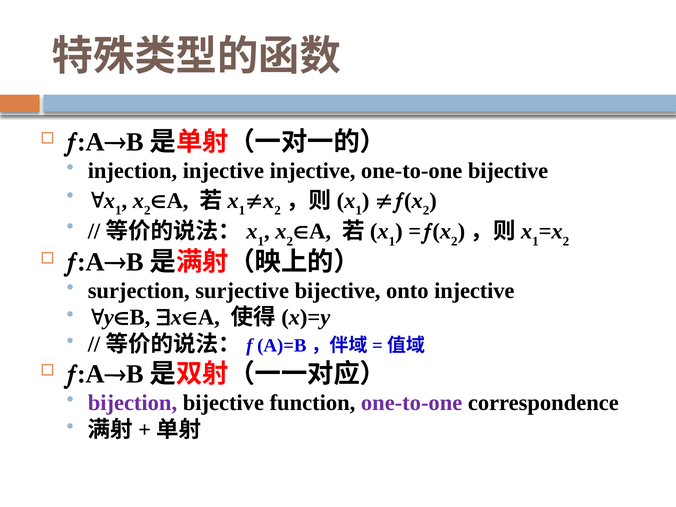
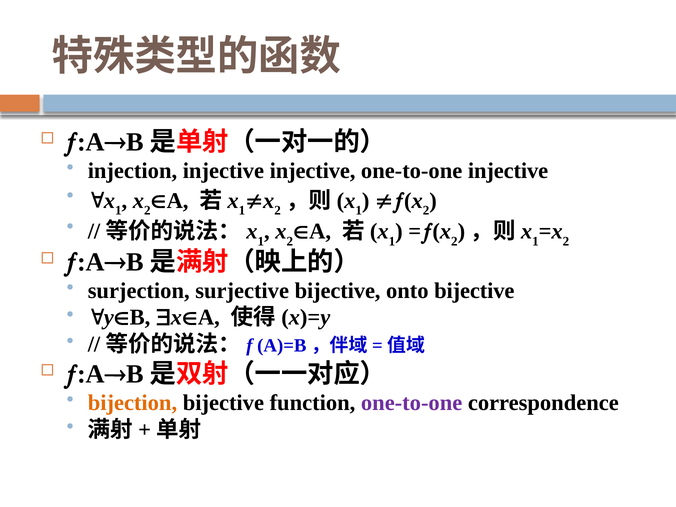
one-to-one bijective: bijective -> injective (508, 171)
onto injective: injective -> bijective (474, 291)
bijection colour: purple -> orange (132, 403)
